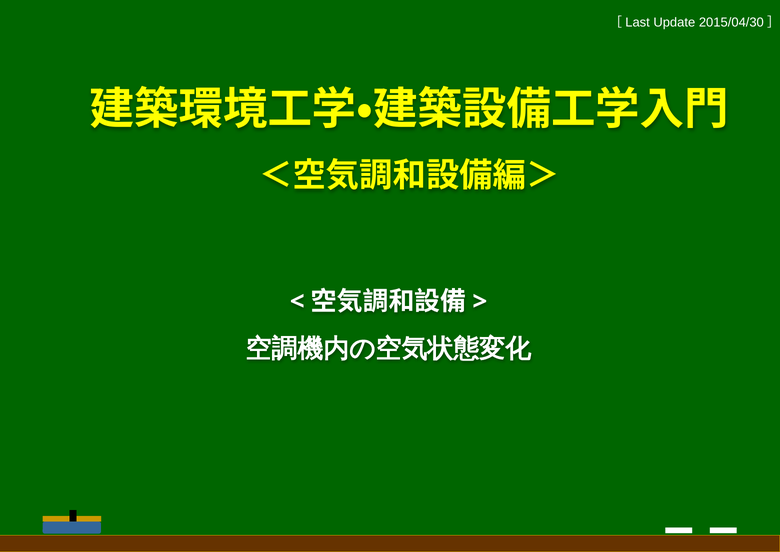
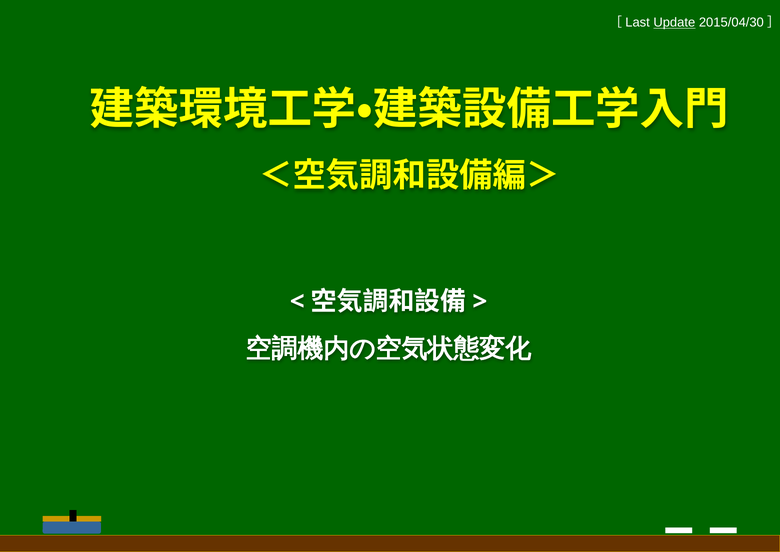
Update underline: none -> present (674, 23)
